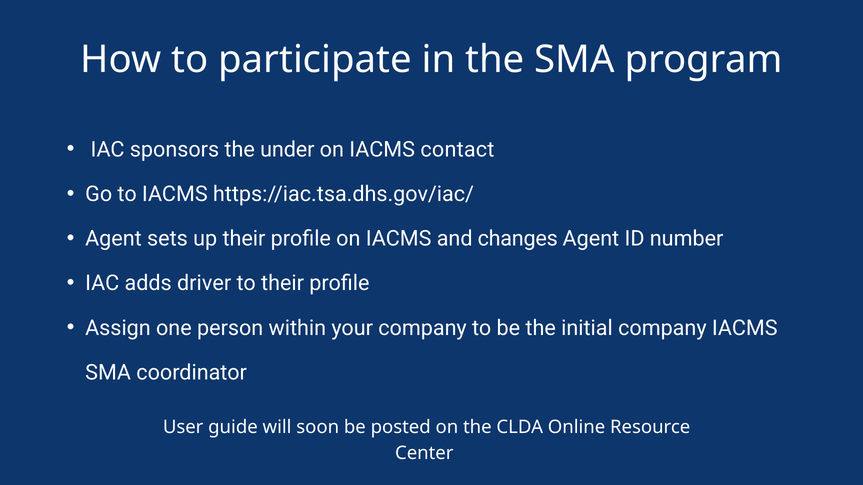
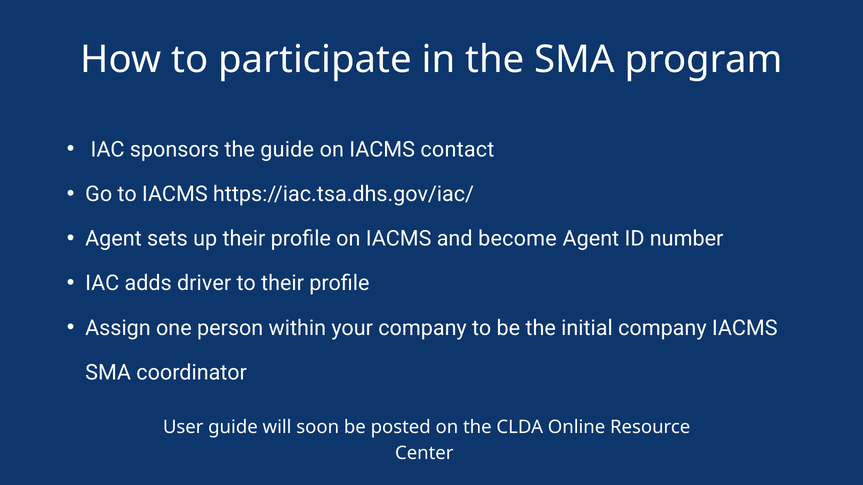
the under: under -> guide (287, 150)
changes: changes -> become (518, 239)
